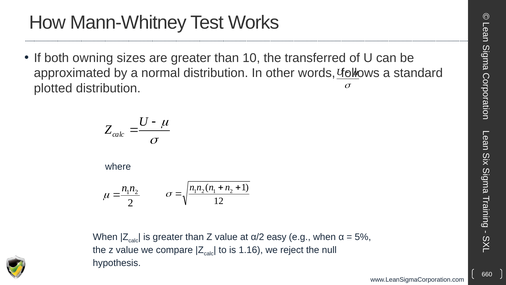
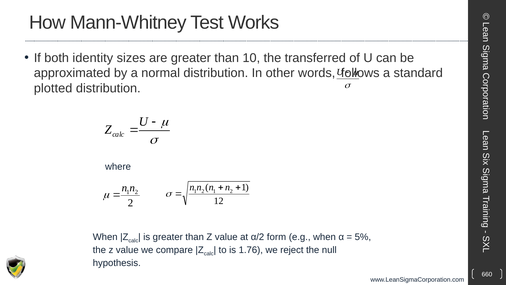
owning: owning -> identity (93, 58)
easy: easy -> form (276, 237)
1.16: 1.16 -> 1.76 (251, 250)
